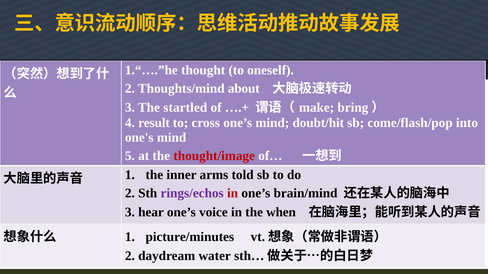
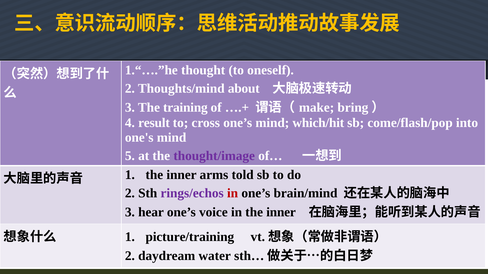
startled: startled -> training (185, 108)
doubt/hit: doubt/hit -> which/hit (318, 123)
thought/image colour: red -> purple (214, 156)
in the when: when -> inner (281, 213)
picture/minutes: picture/minutes -> picture/training (190, 237)
